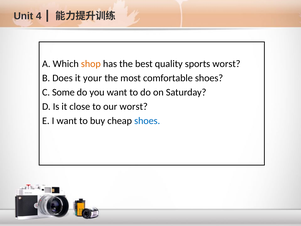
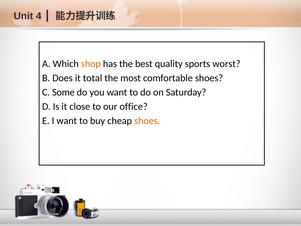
your: your -> total (93, 78)
our worst: worst -> office (134, 107)
shoes colour: blue -> orange (147, 121)
